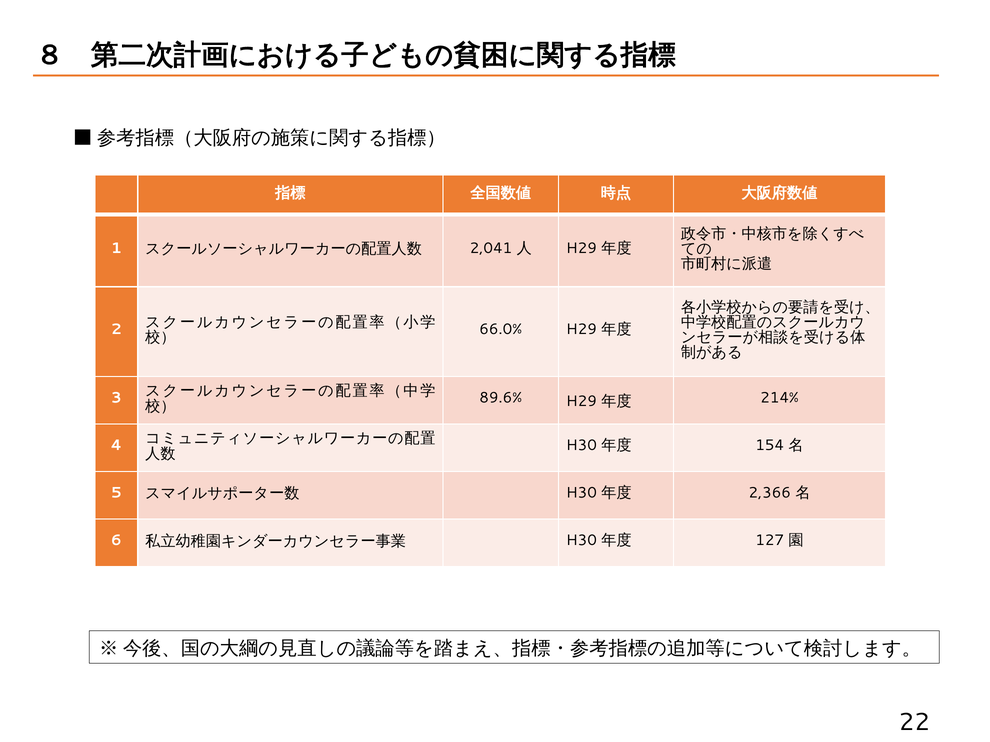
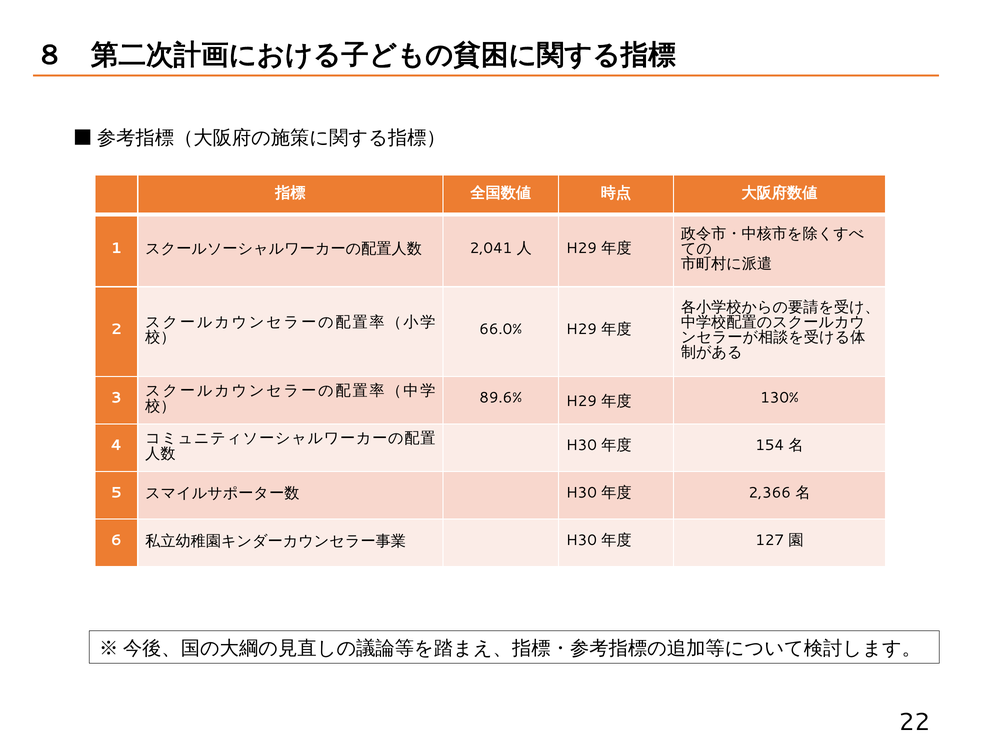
214%: 214% -> 130% (779, 398)
